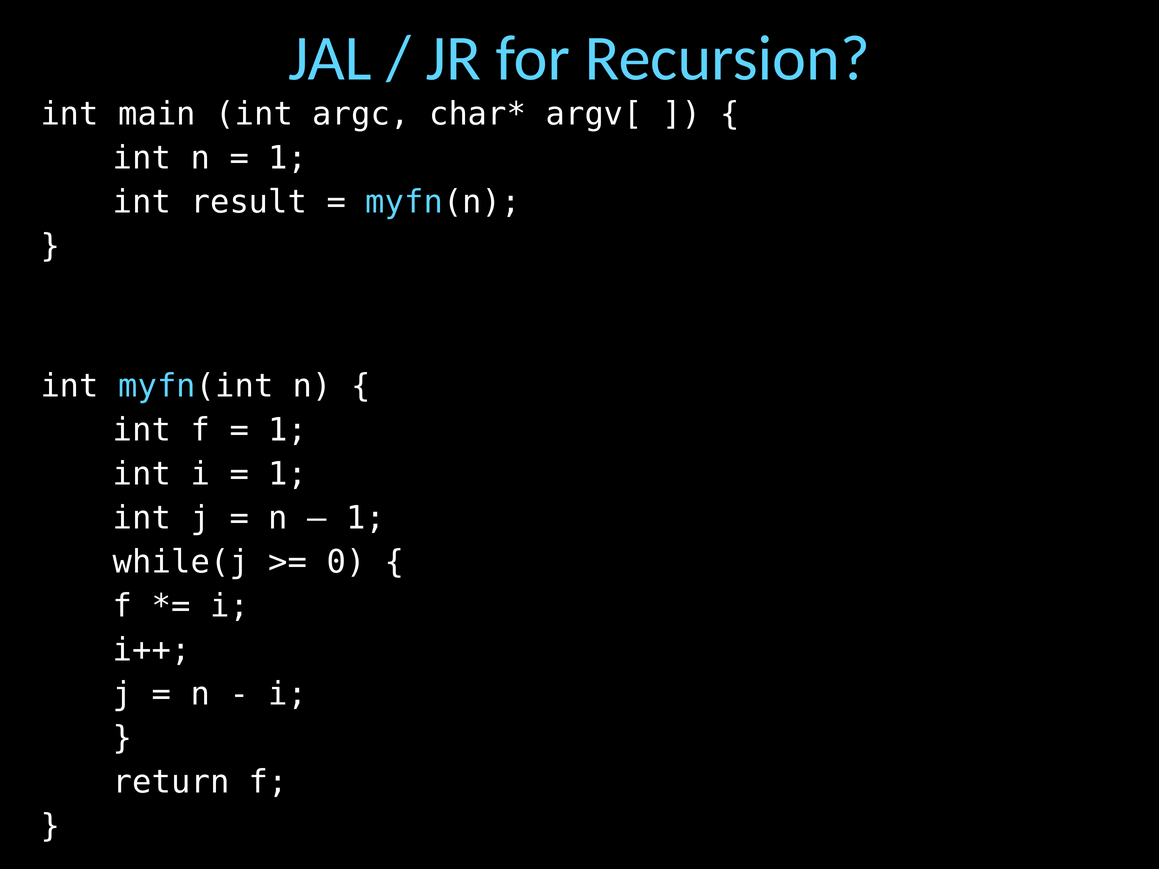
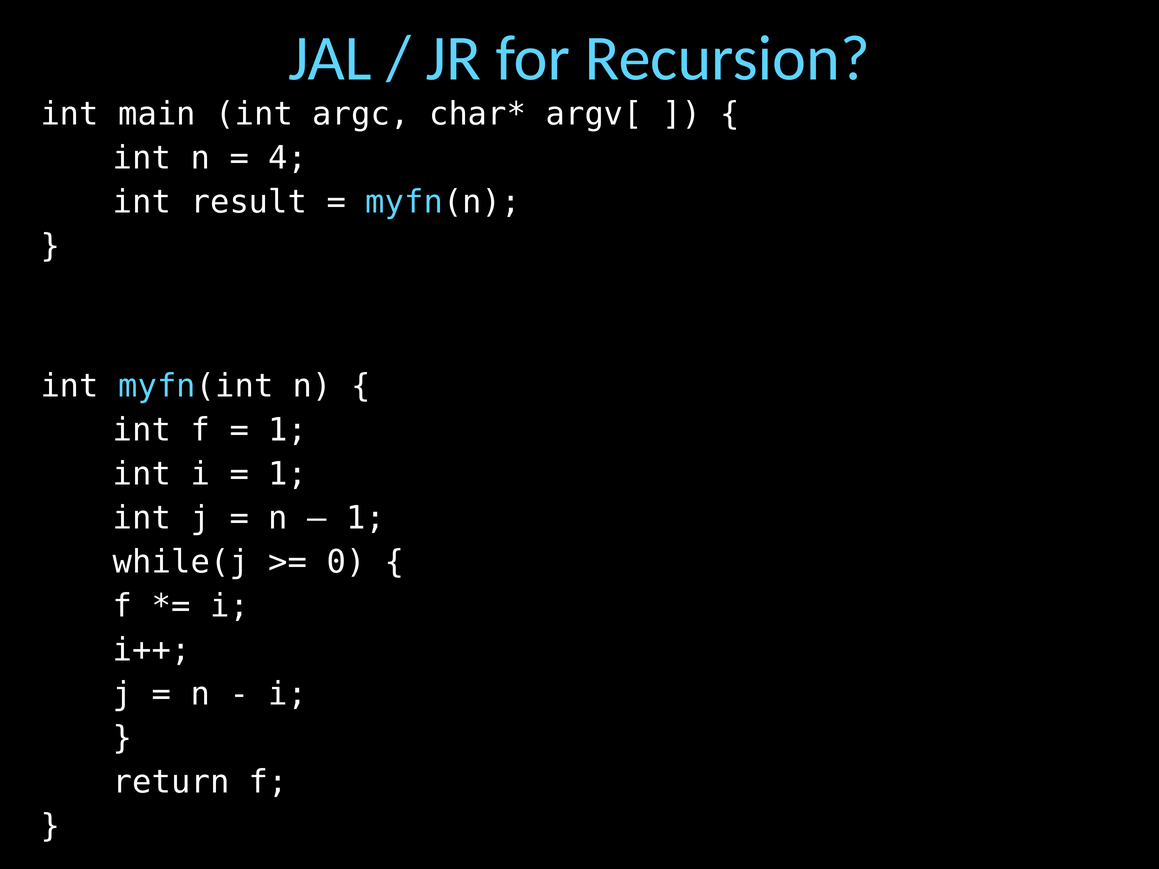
1: 1 -> 4 (288, 158)
